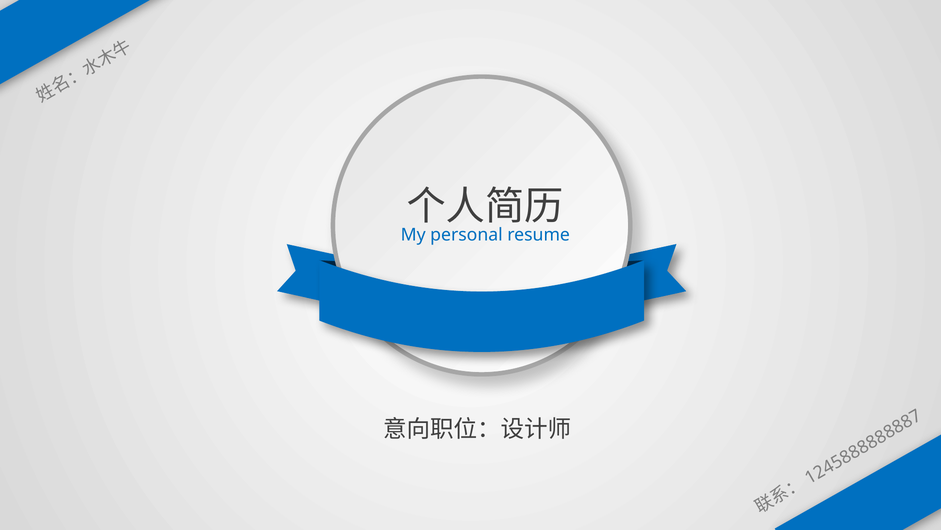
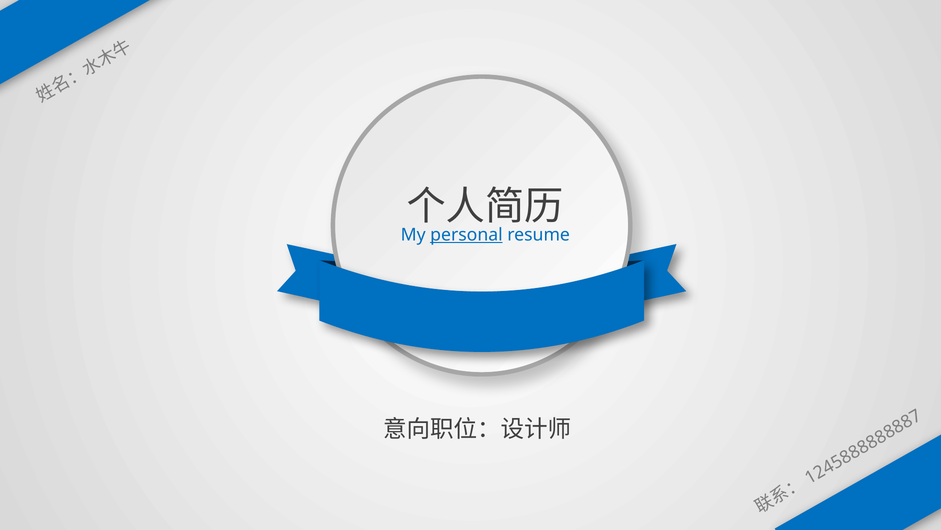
personal underline: none -> present (466, 235)
